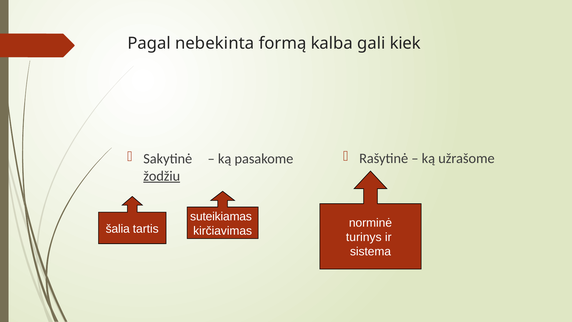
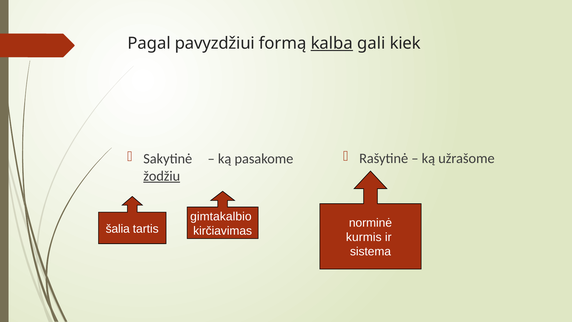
nebekinta: nebekinta -> pavyzdžiui (215, 43)
kalba underline: none -> present (332, 43)
suteikiamas: suteikiamas -> gimtakalbio (221, 216)
turinys: turinys -> kurmis (364, 237)
